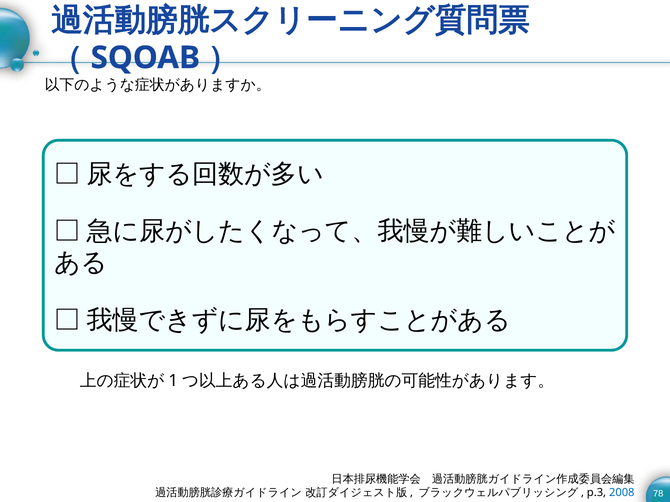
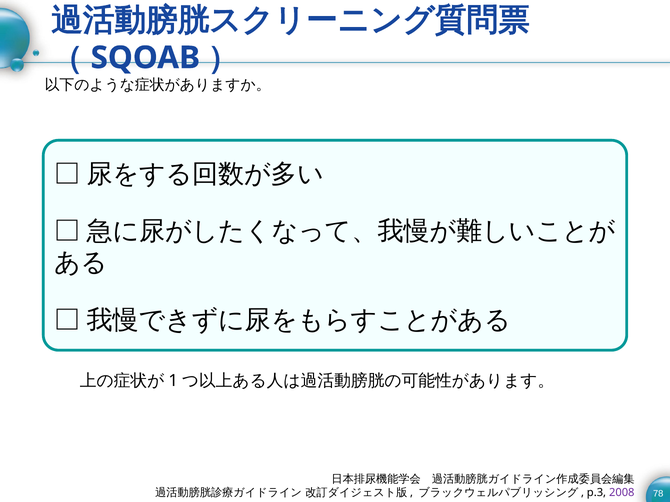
2008 colour: blue -> purple (622, 493)
